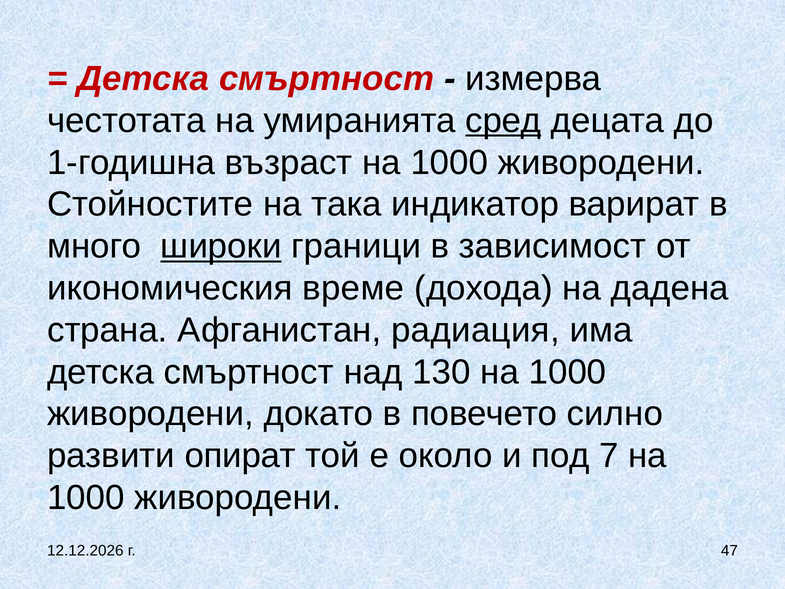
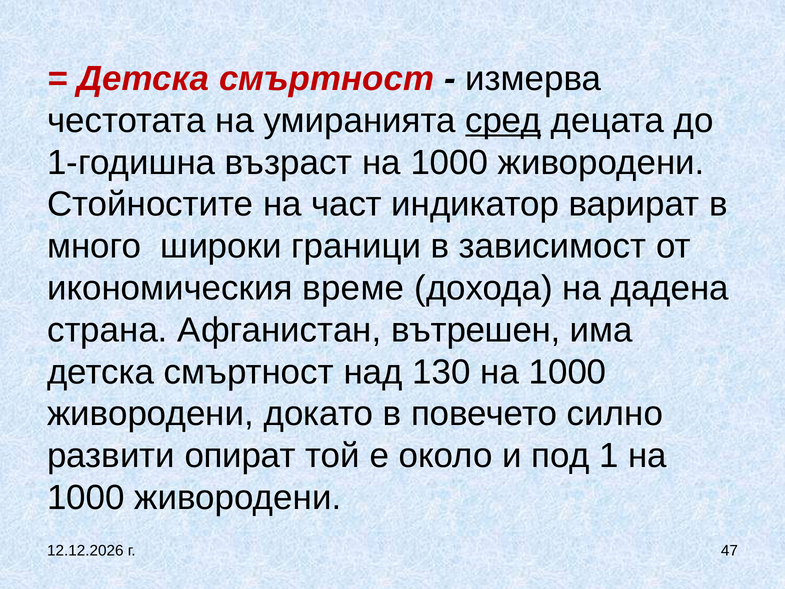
така: така -> част (347, 204)
широки underline: present -> none (221, 246)
радиация: радиация -> вътрешен (476, 330)
7: 7 -> 1 (609, 456)
